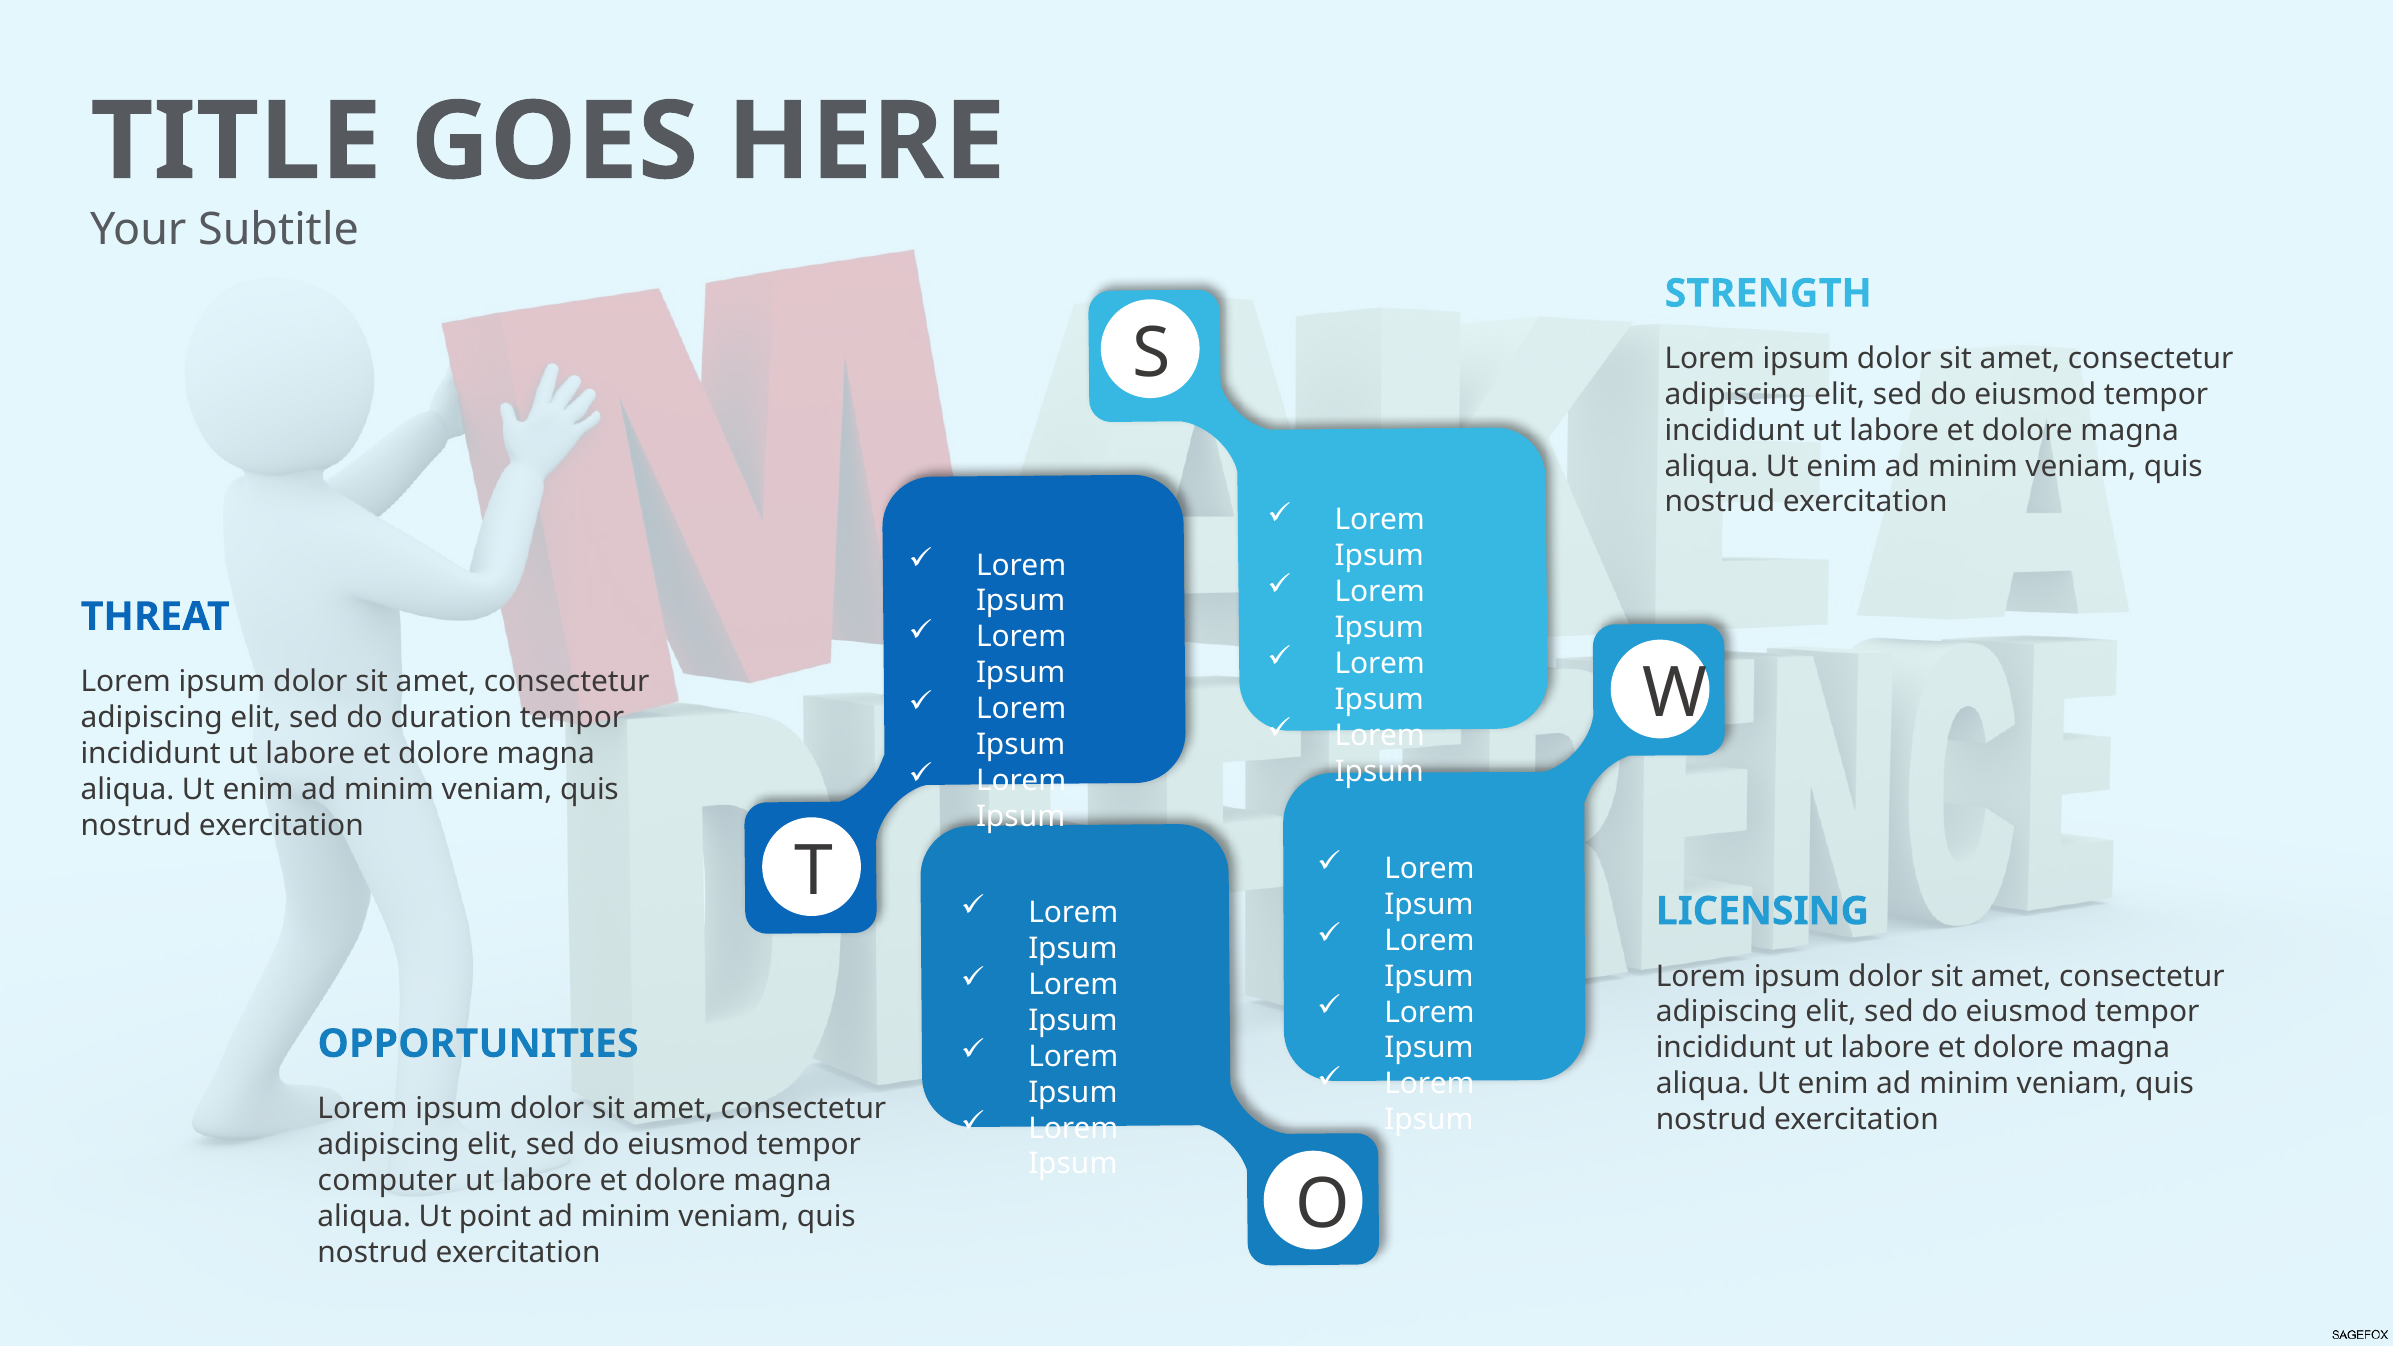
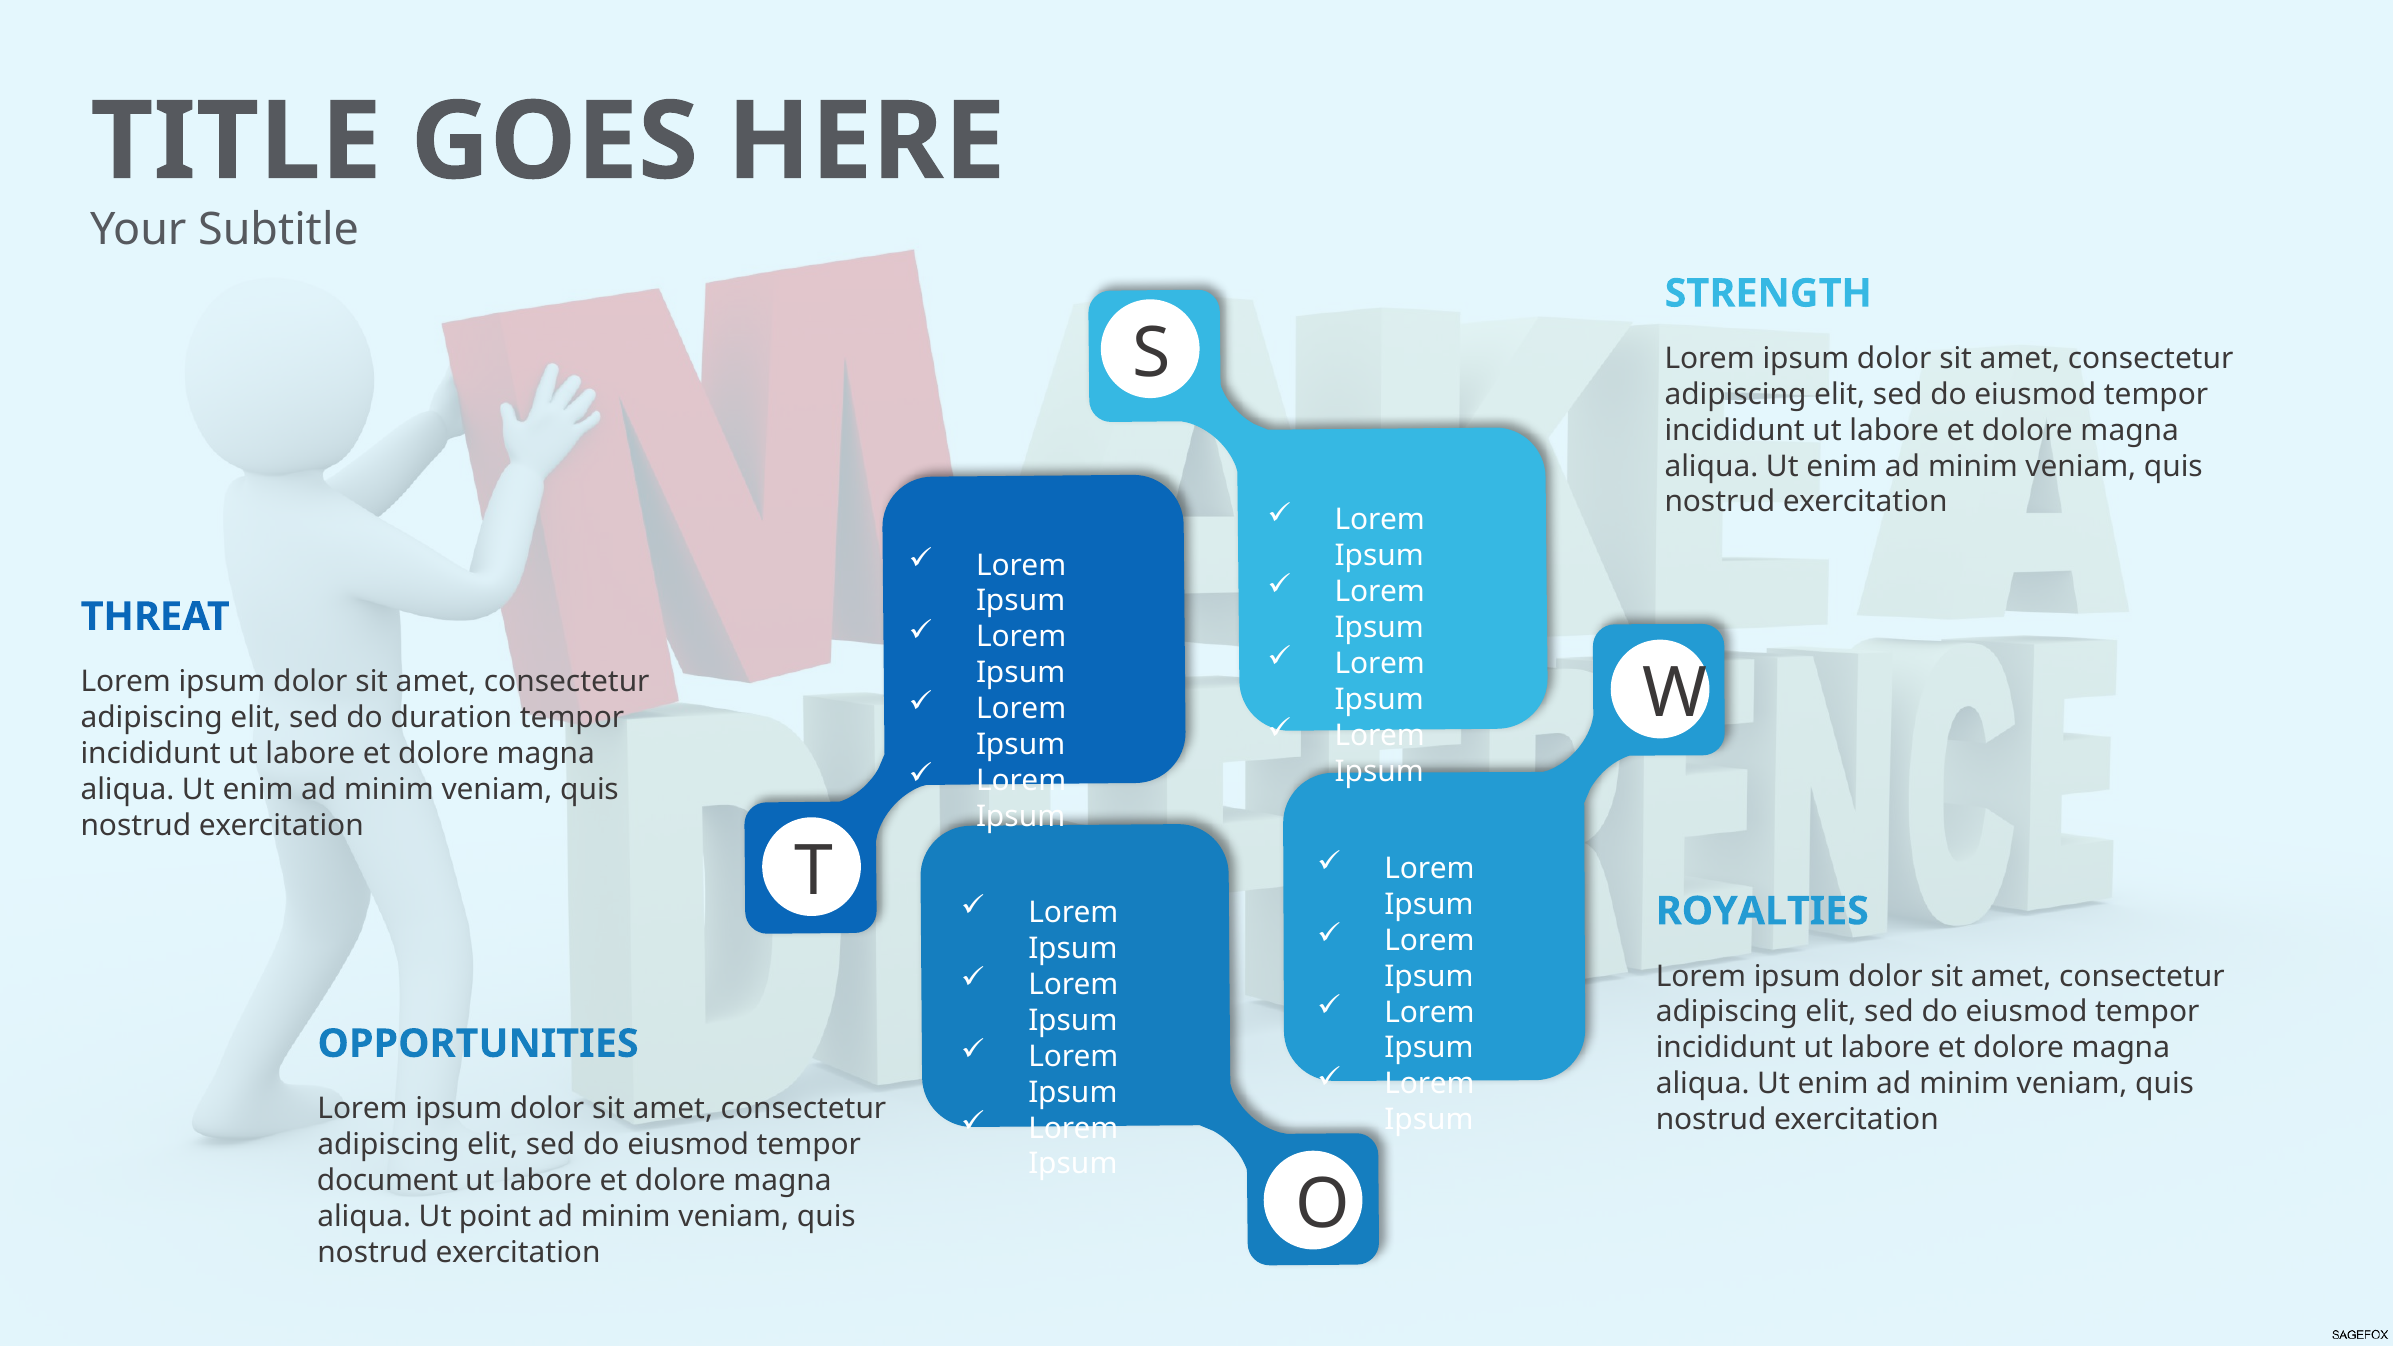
LICENSING: LICENSING -> ROYALTIES (1762, 911)
computer: computer -> document (388, 1181)
